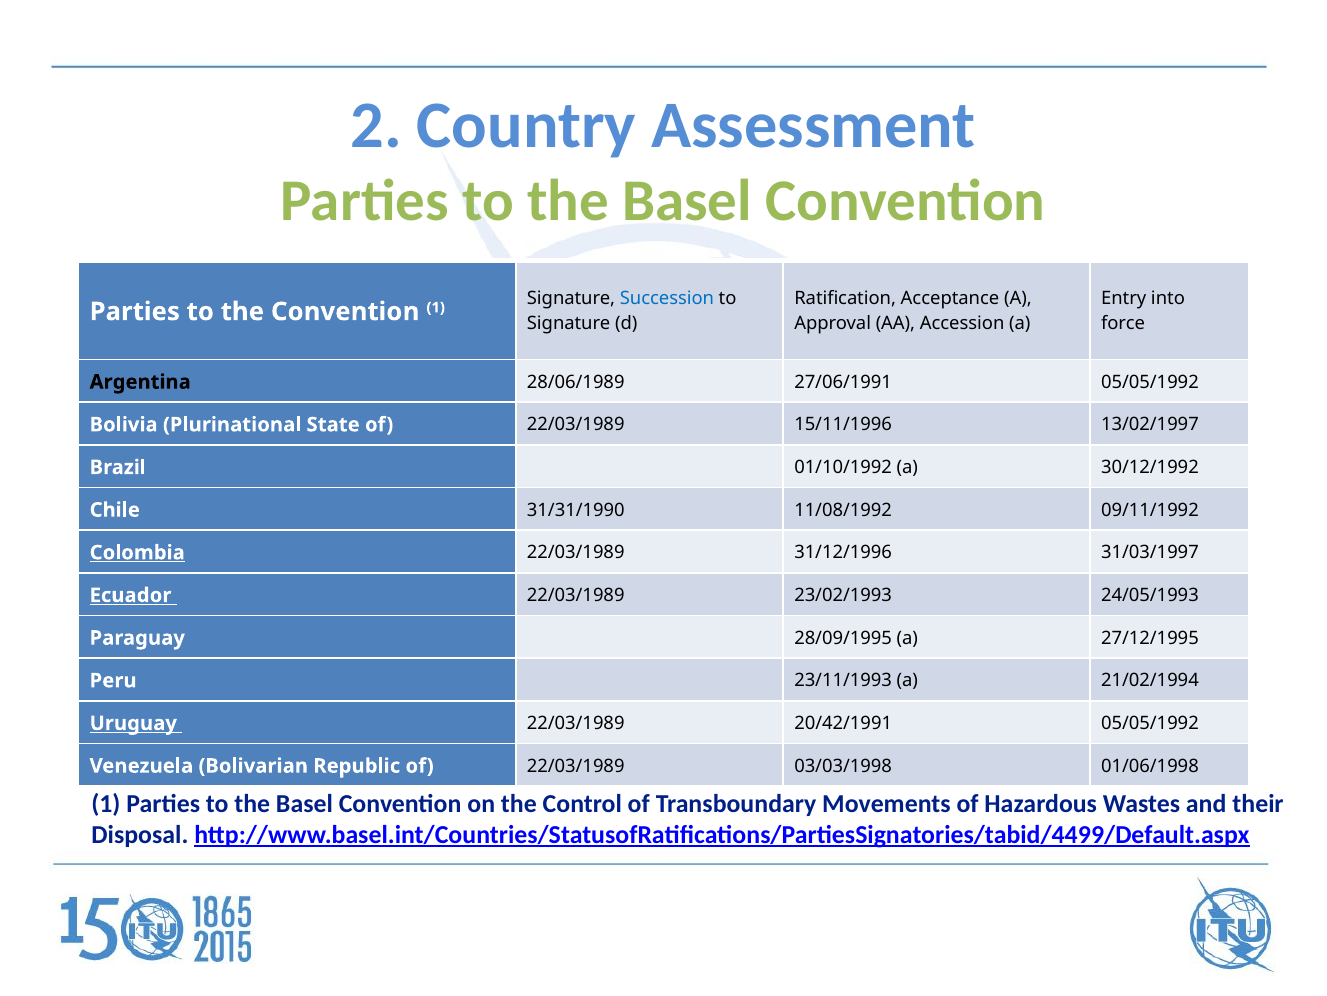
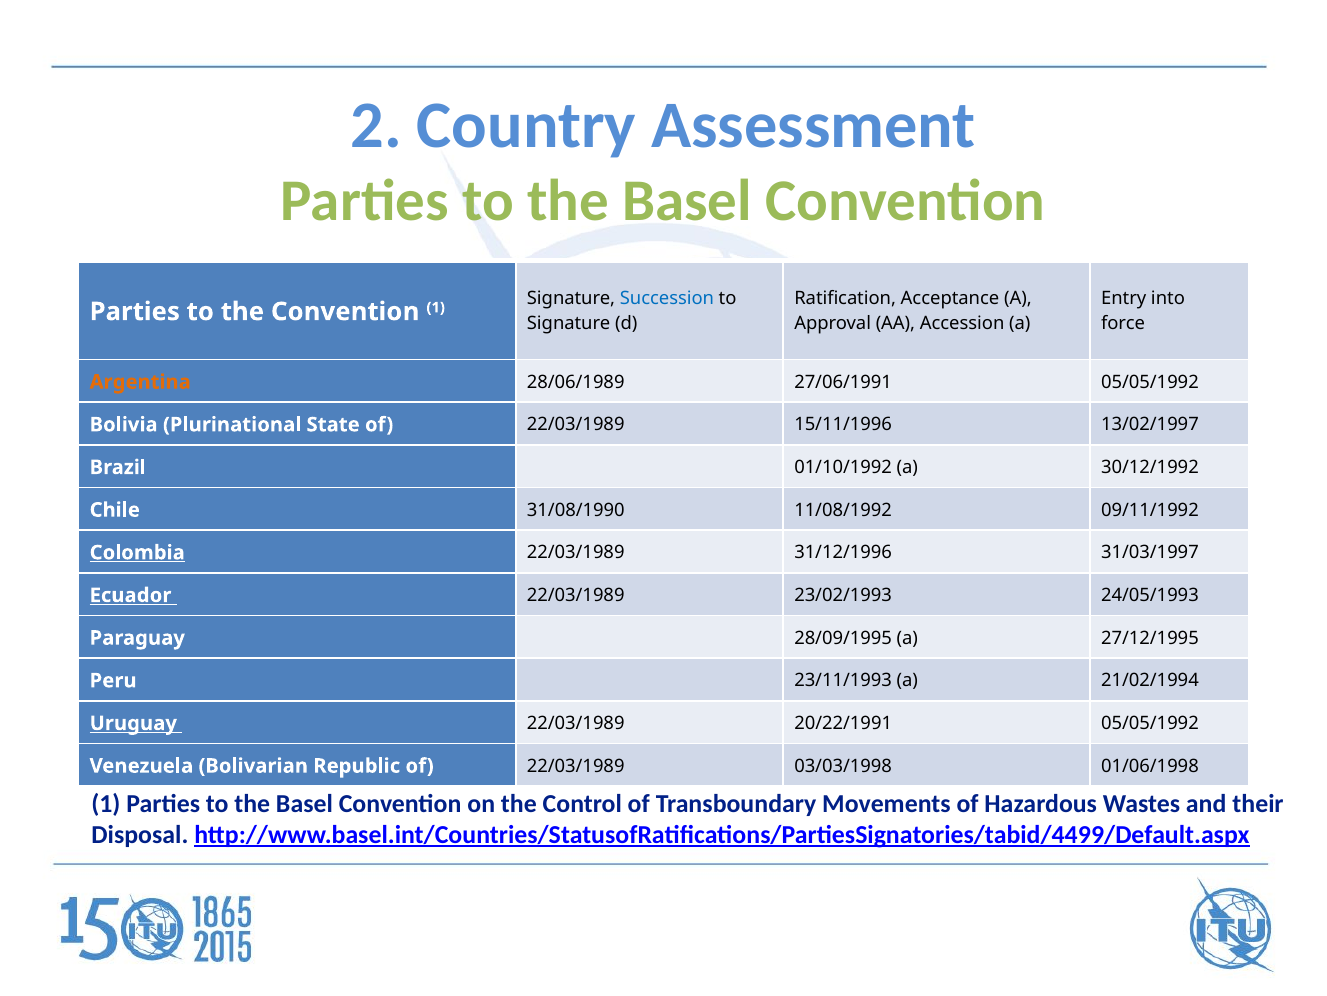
Argentina colour: black -> orange (140, 382)
31/31/1990: 31/31/1990 -> 31/08/1990 (576, 510)
20/42/1991: 20/42/1991 -> 20/22/1991 (843, 723)
